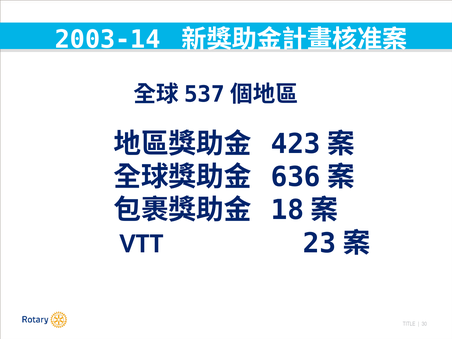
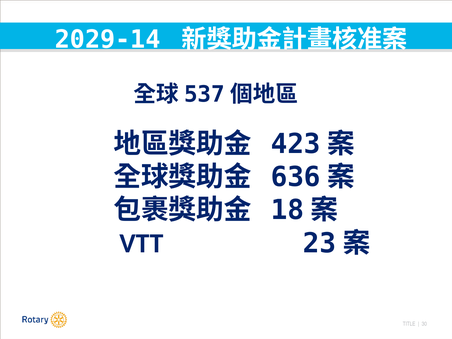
2003-14: 2003-14 -> 2029-14 (108, 40)
